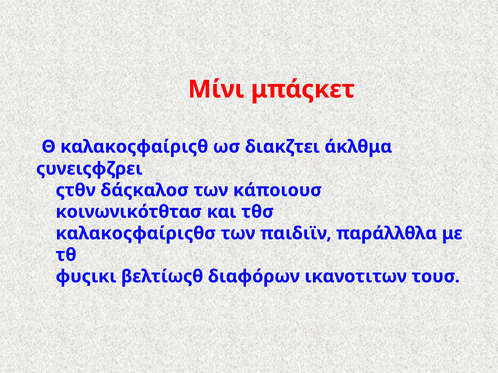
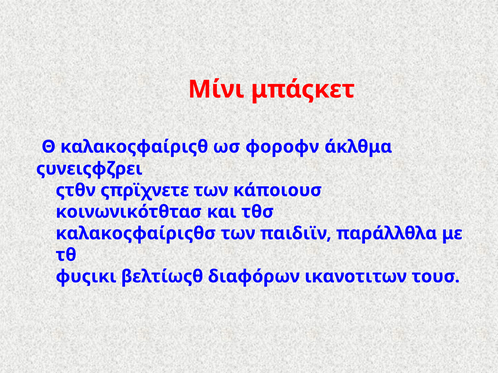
διακζτει: διακζτει -> φοροφν (282, 147)
δάςκαλοσ: δάςκαλοσ -> ςπρϊχνετε (145, 190)
